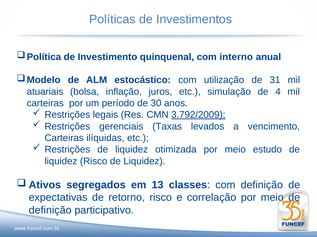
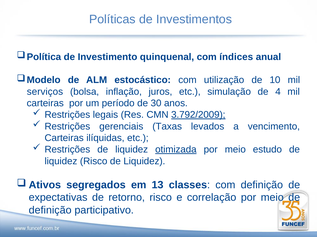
interno: interno -> índices (236, 57)
31: 31 -> 10 (275, 80)
atuariais: atuariais -> serviços (45, 92)
otimizada underline: none -> present (176, 150)
